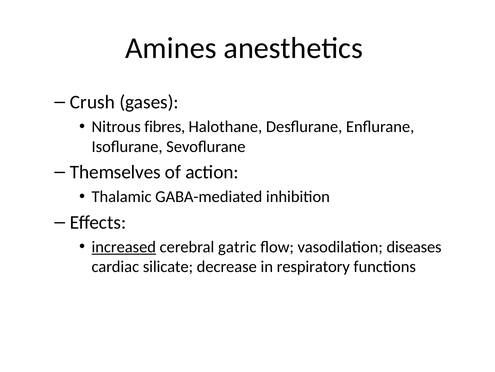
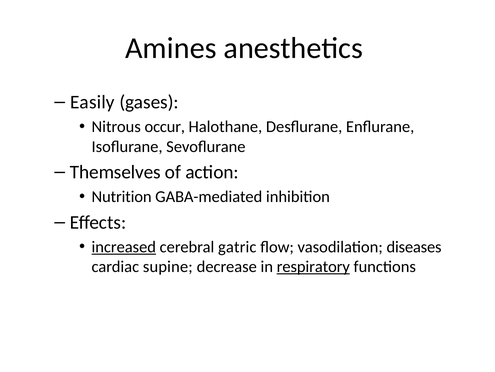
Crush: Crush -> Easily (92, 102)
fibres: fibres -> occur (165, 127)
Thalamic: Thalamic -> Nutrition (122, 196)
silicate: silicate -> supine (168, 266)
respiratory underline: none -> present (313, 266)
